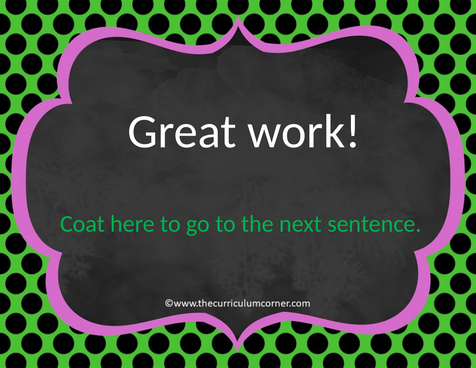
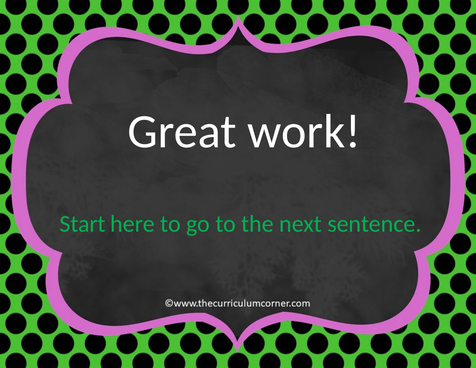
Coat: Coat -> Start (83, 224)
